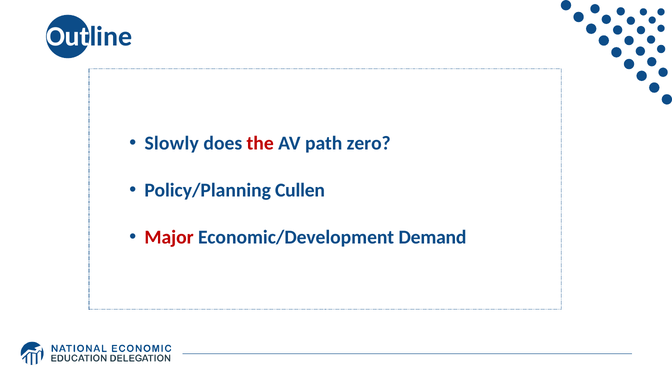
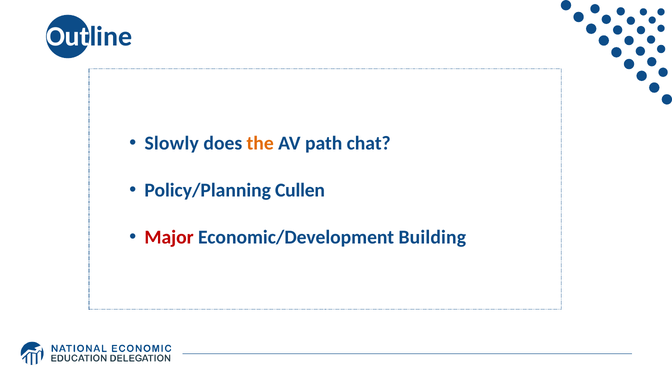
the colour: red -> orange (260, 143)
zero: zero -> chat (369, 143)
Demand: Demand -> Building (432, 237)
